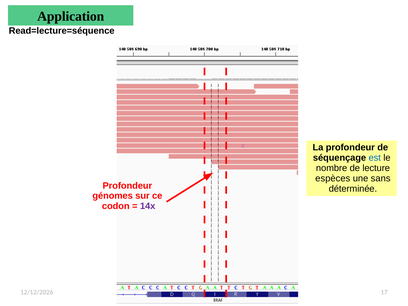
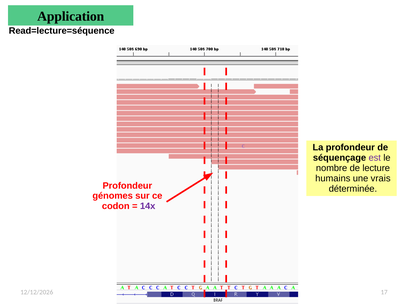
est colour: blue -> purple (375, 158)
espèces: espèces -> humains (333, 178)
sans: sans -> vrais (381, 178)
